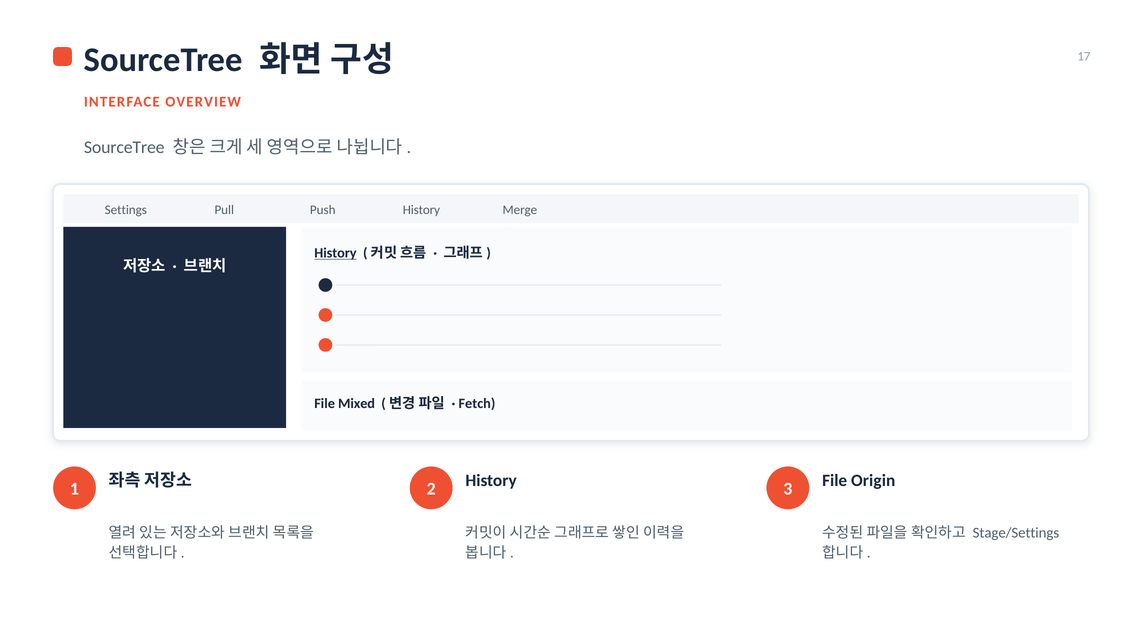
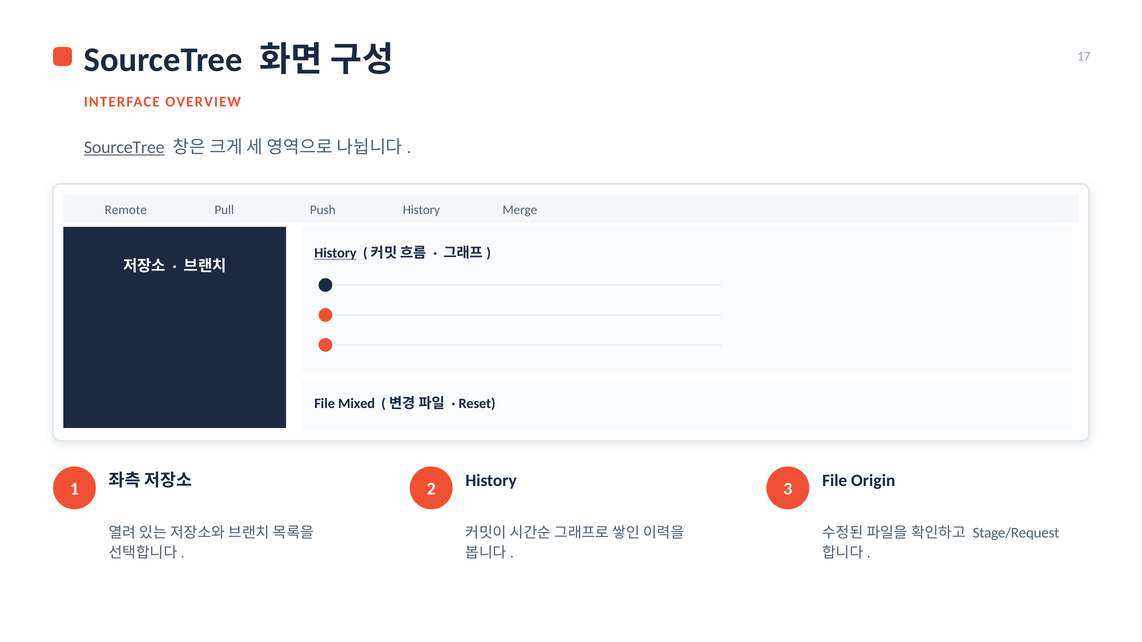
SourceTree underline: none -> present (124, 147)
Settings: Settings -> Remote (126, 210)
Fetch: Fetch -> Reset (477, 404)
Stage/Settings: Stage/Settings -> Stage/Request (1016, 533)
